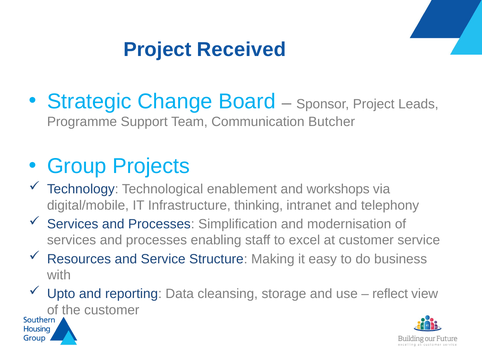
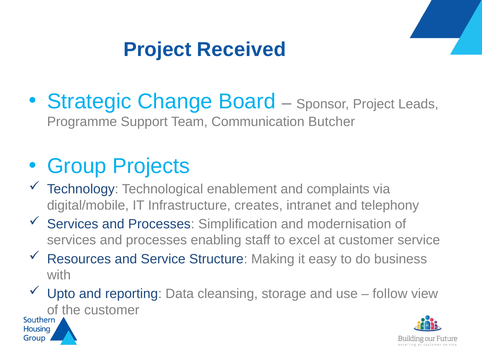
workshops: workshops -> complaints (338, 189)
thinking: thinking -> creates (259, 205)
reflect: reflect -> follow (390, 293)
